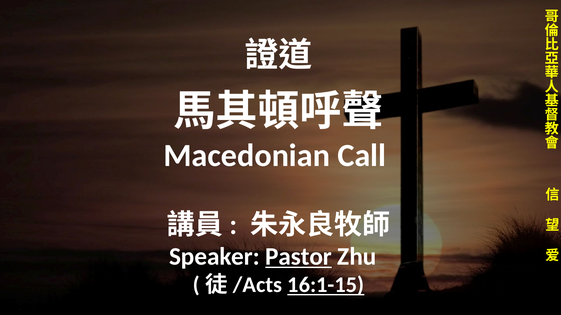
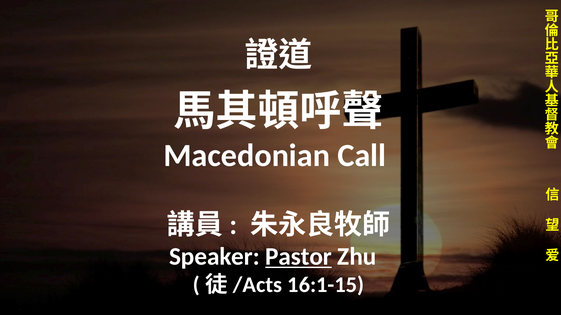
16:1-15 underline: present -> none (326, 285)
